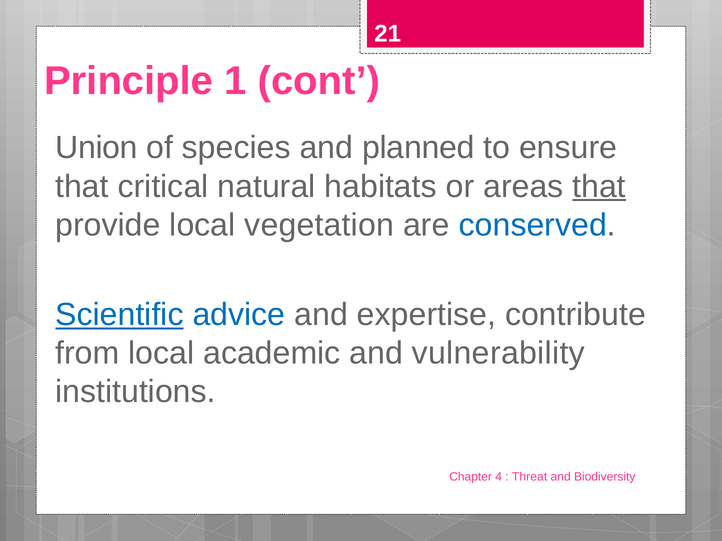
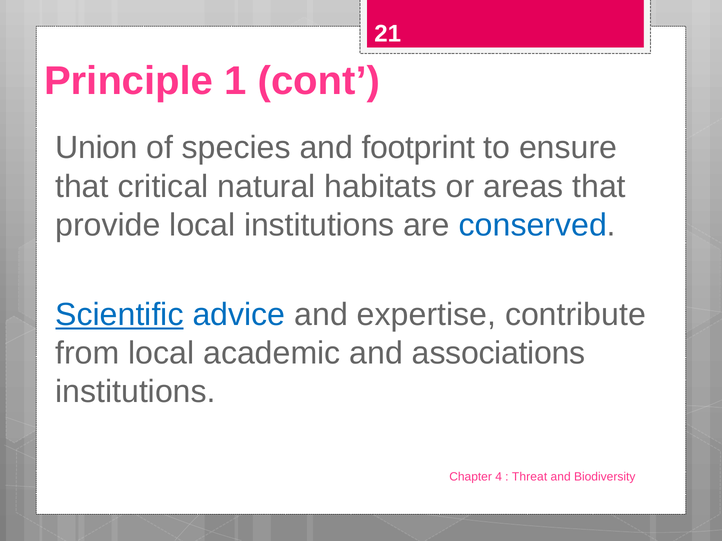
planned: planned -> footprint (418, 148)
that underline: present -> none (599, 187)
local vegetation: vegetation -> institutions (319, 225)
vulnerability: vulnerability -> associations (499, 354)
